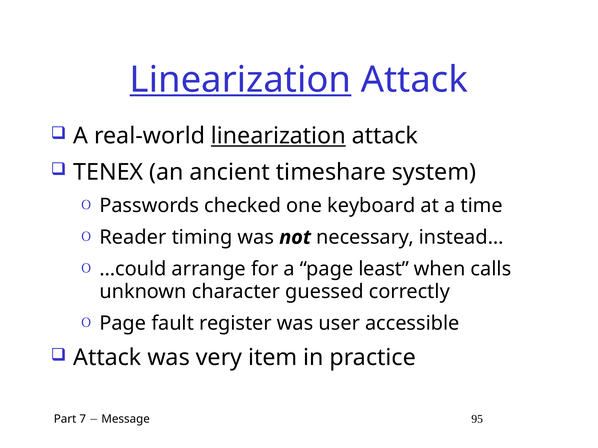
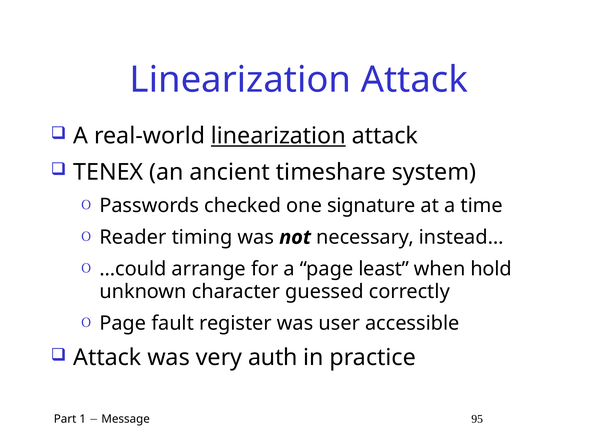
Linearization underline: present -> none (240, 80)
keyboard: keyboard -> signature (371, 206)
calls: calls -> hold (491, 269)
item: item -> auth (273, 358)
7: 7 -> 1 (83, 419)
